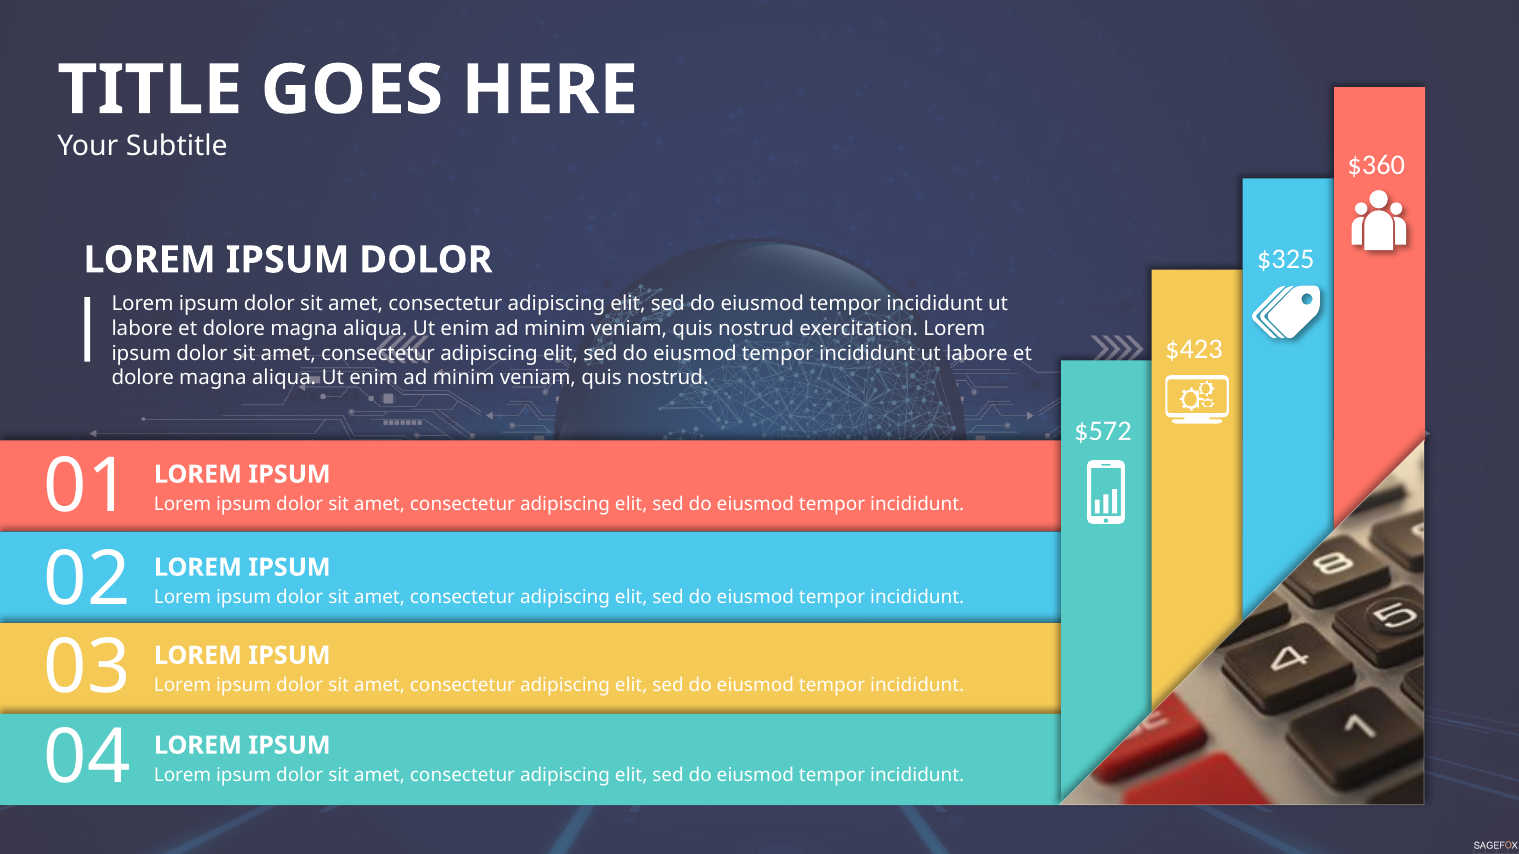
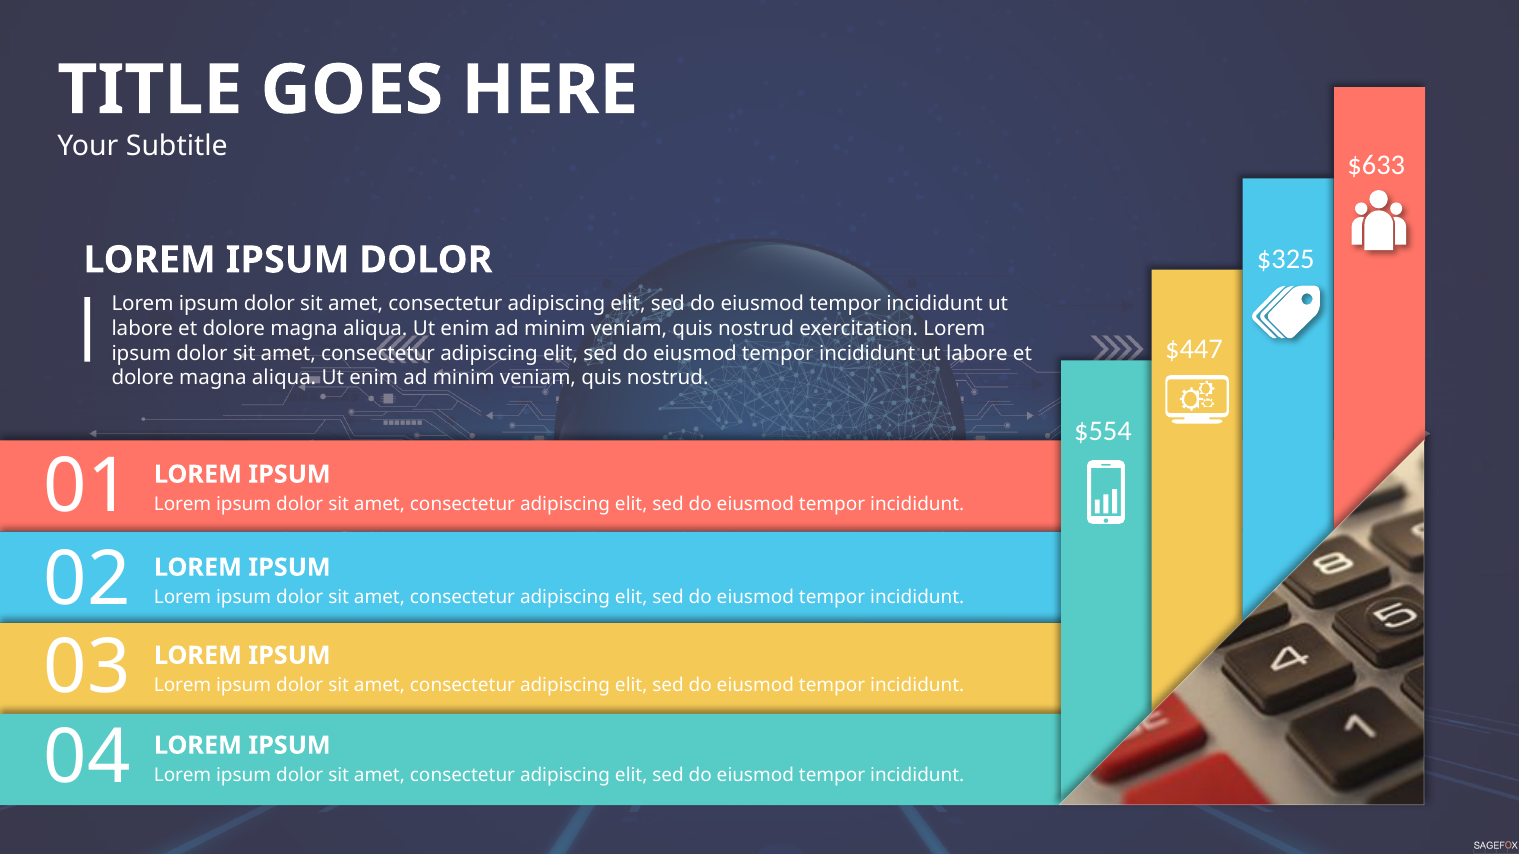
$360: $360 -> $633 (1376, 165)
$423: $423 -> $447 (1194, 350)
$572: $572 -> $554 (1103, 431)
